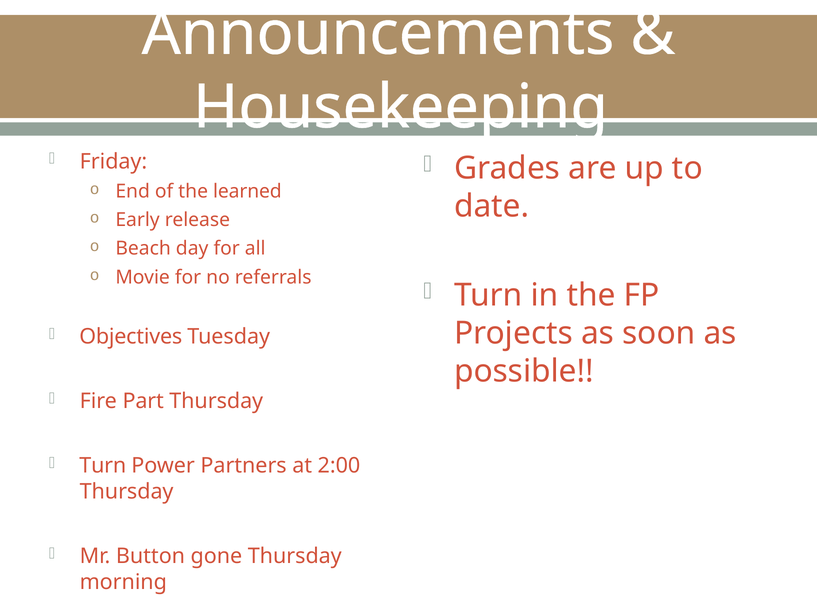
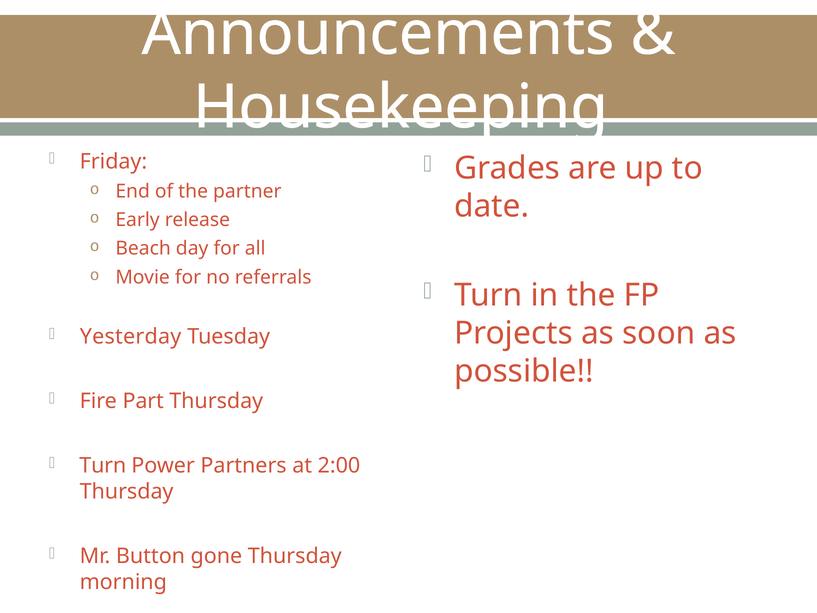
learned: learned -> partner (247, 191)
Objectives: Objectives -> Yesterday (131, 337)
